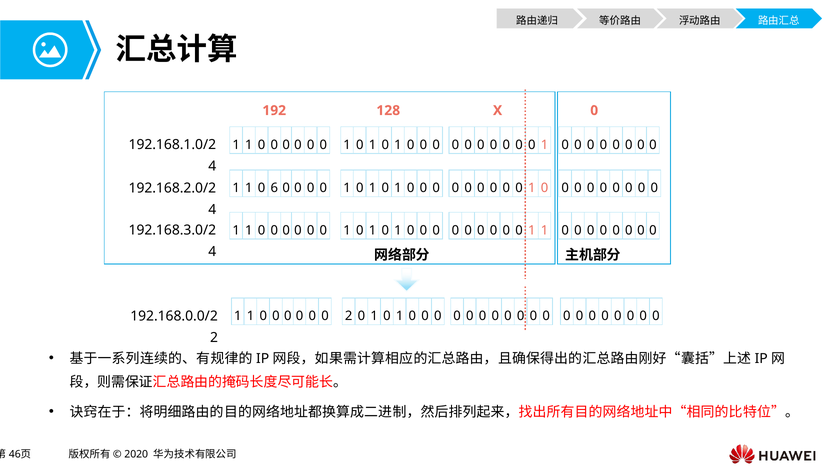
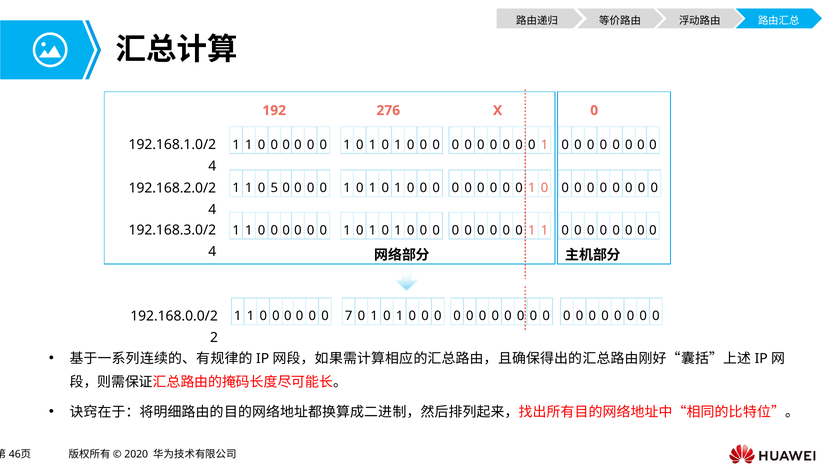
128: 128 -> 276 (388, 111)
6: 6 -> 5 (274, 188)
0 2: 2 -> 7 (349, 316)
